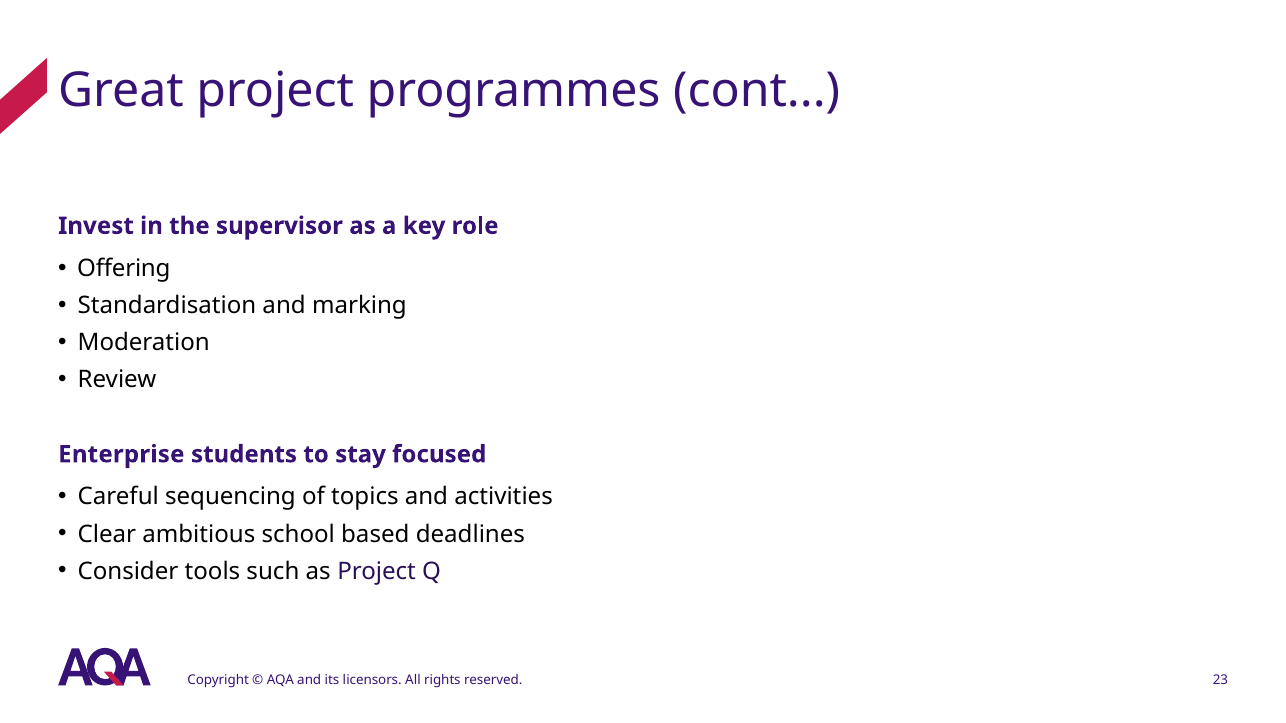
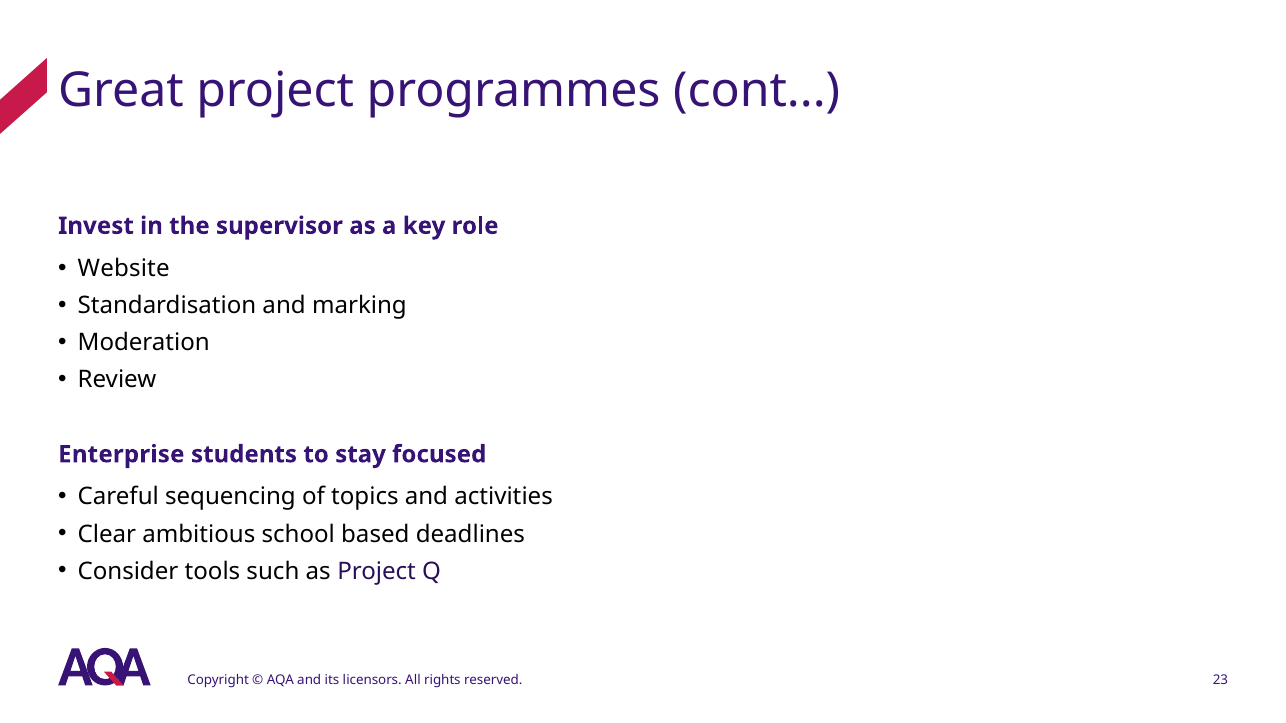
Offering: Offering -> Website (124, 269)
